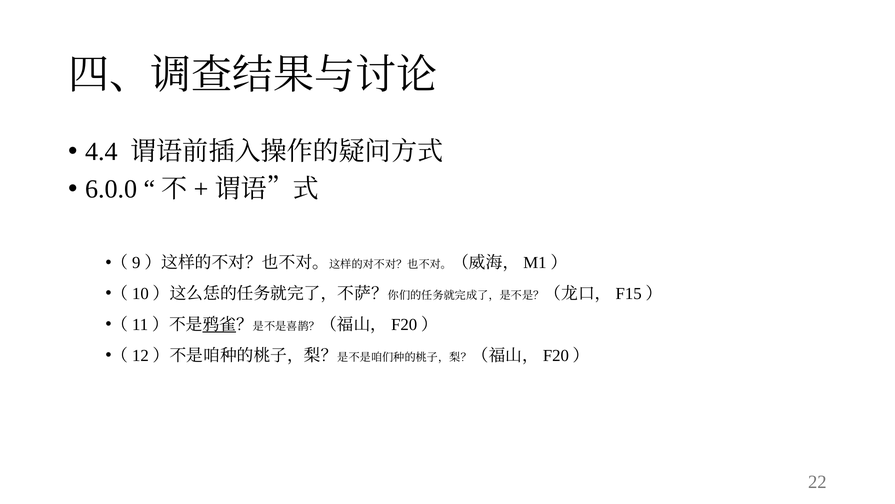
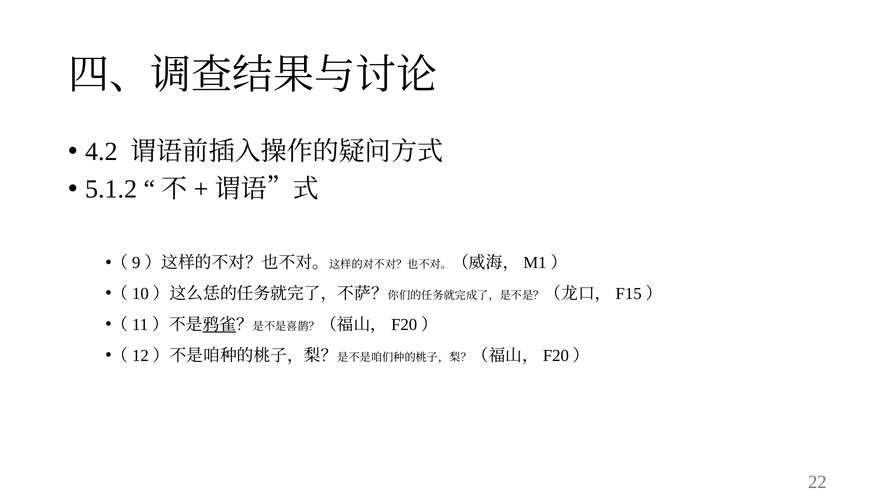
4.4: 4.4 -> 4.2 (101, 151)
6.0.0: 6.0.0 -> 5.1.2 (111, 189)
